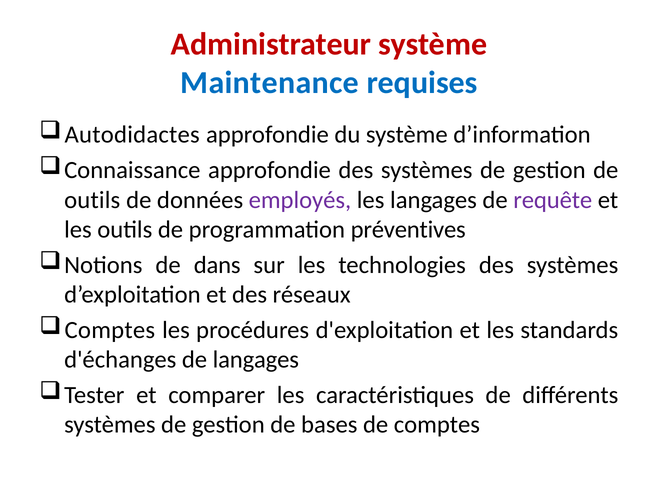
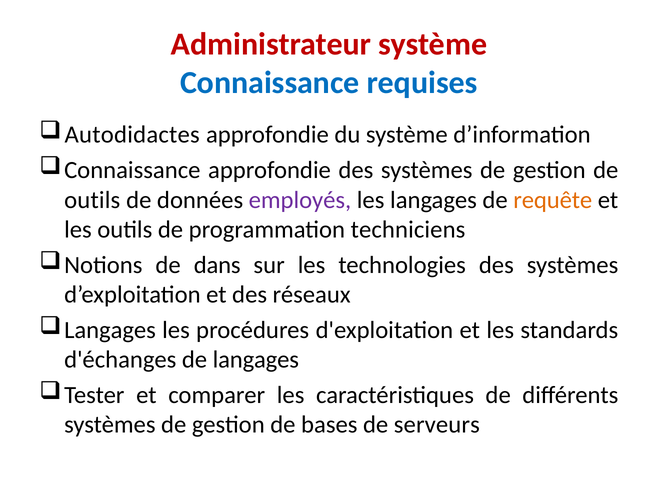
Maintenance: Maintenance -> Connaissance (270, 83)
requête colour: purple -> orange (553, 200)
préventives: préventives -> techniciens (408, 230)
Comptes: Comptes -> Langages (110, 330)
de comptes: comptes -> serveurs (437, 425)
